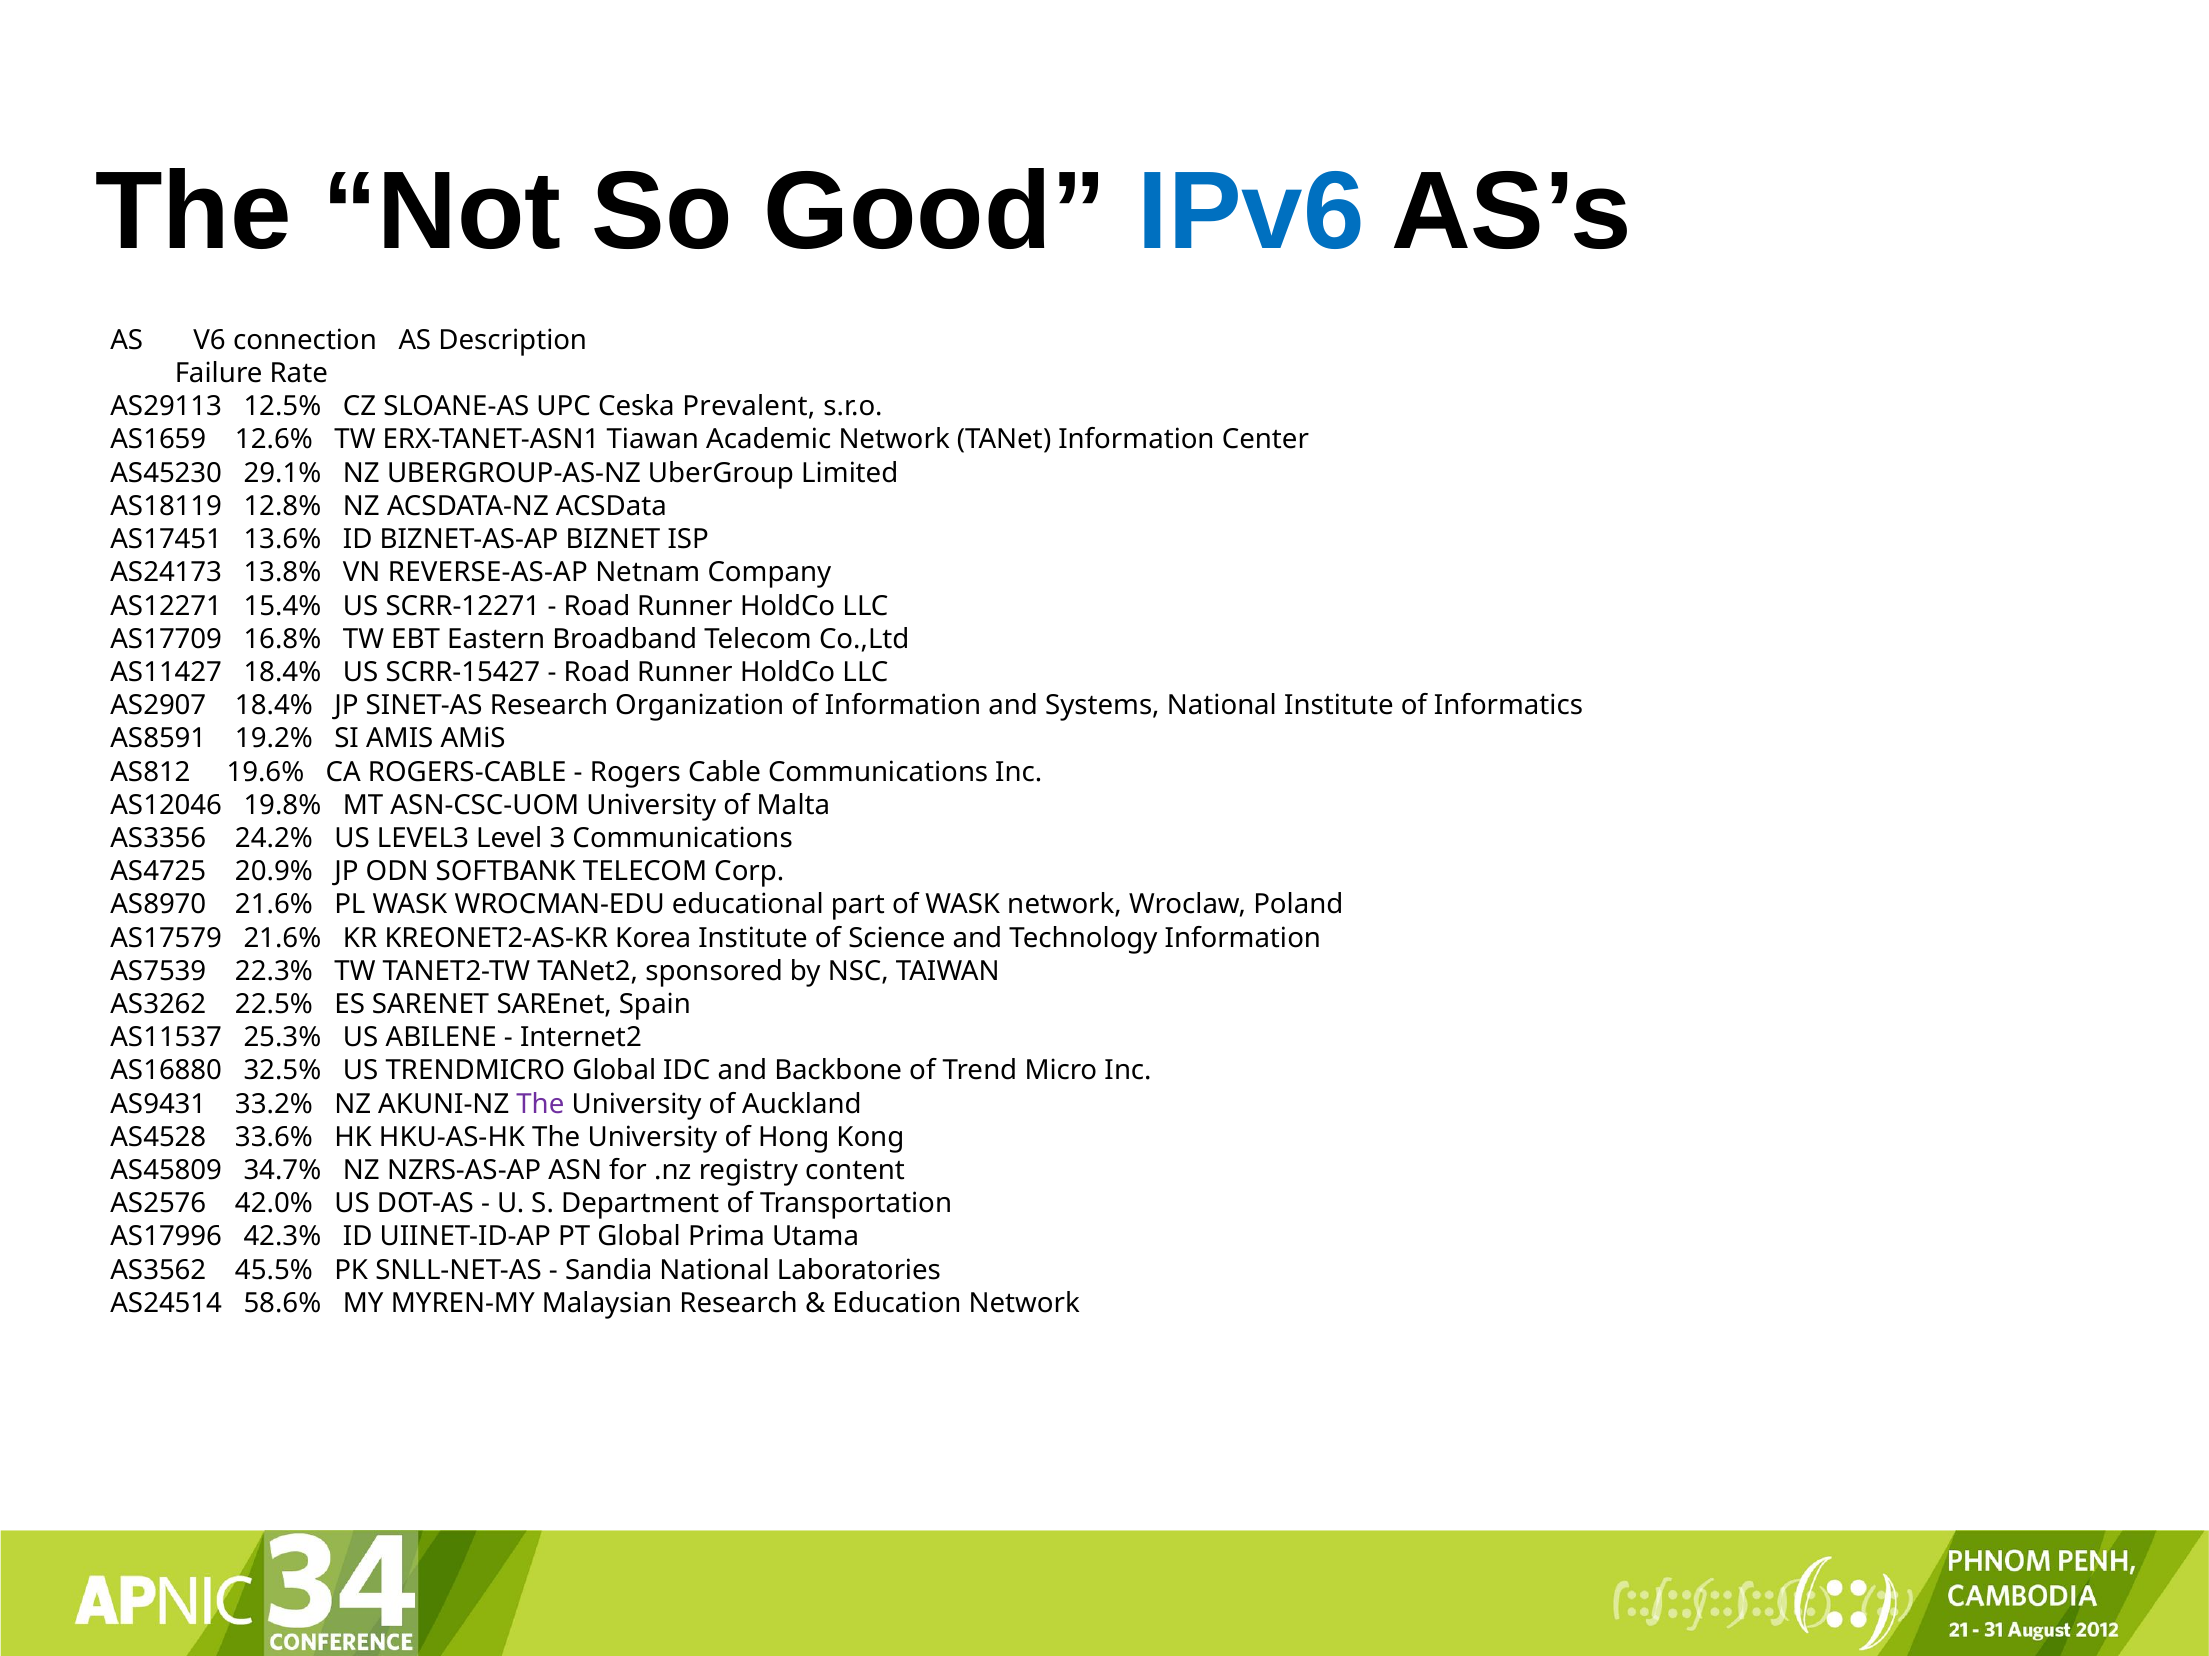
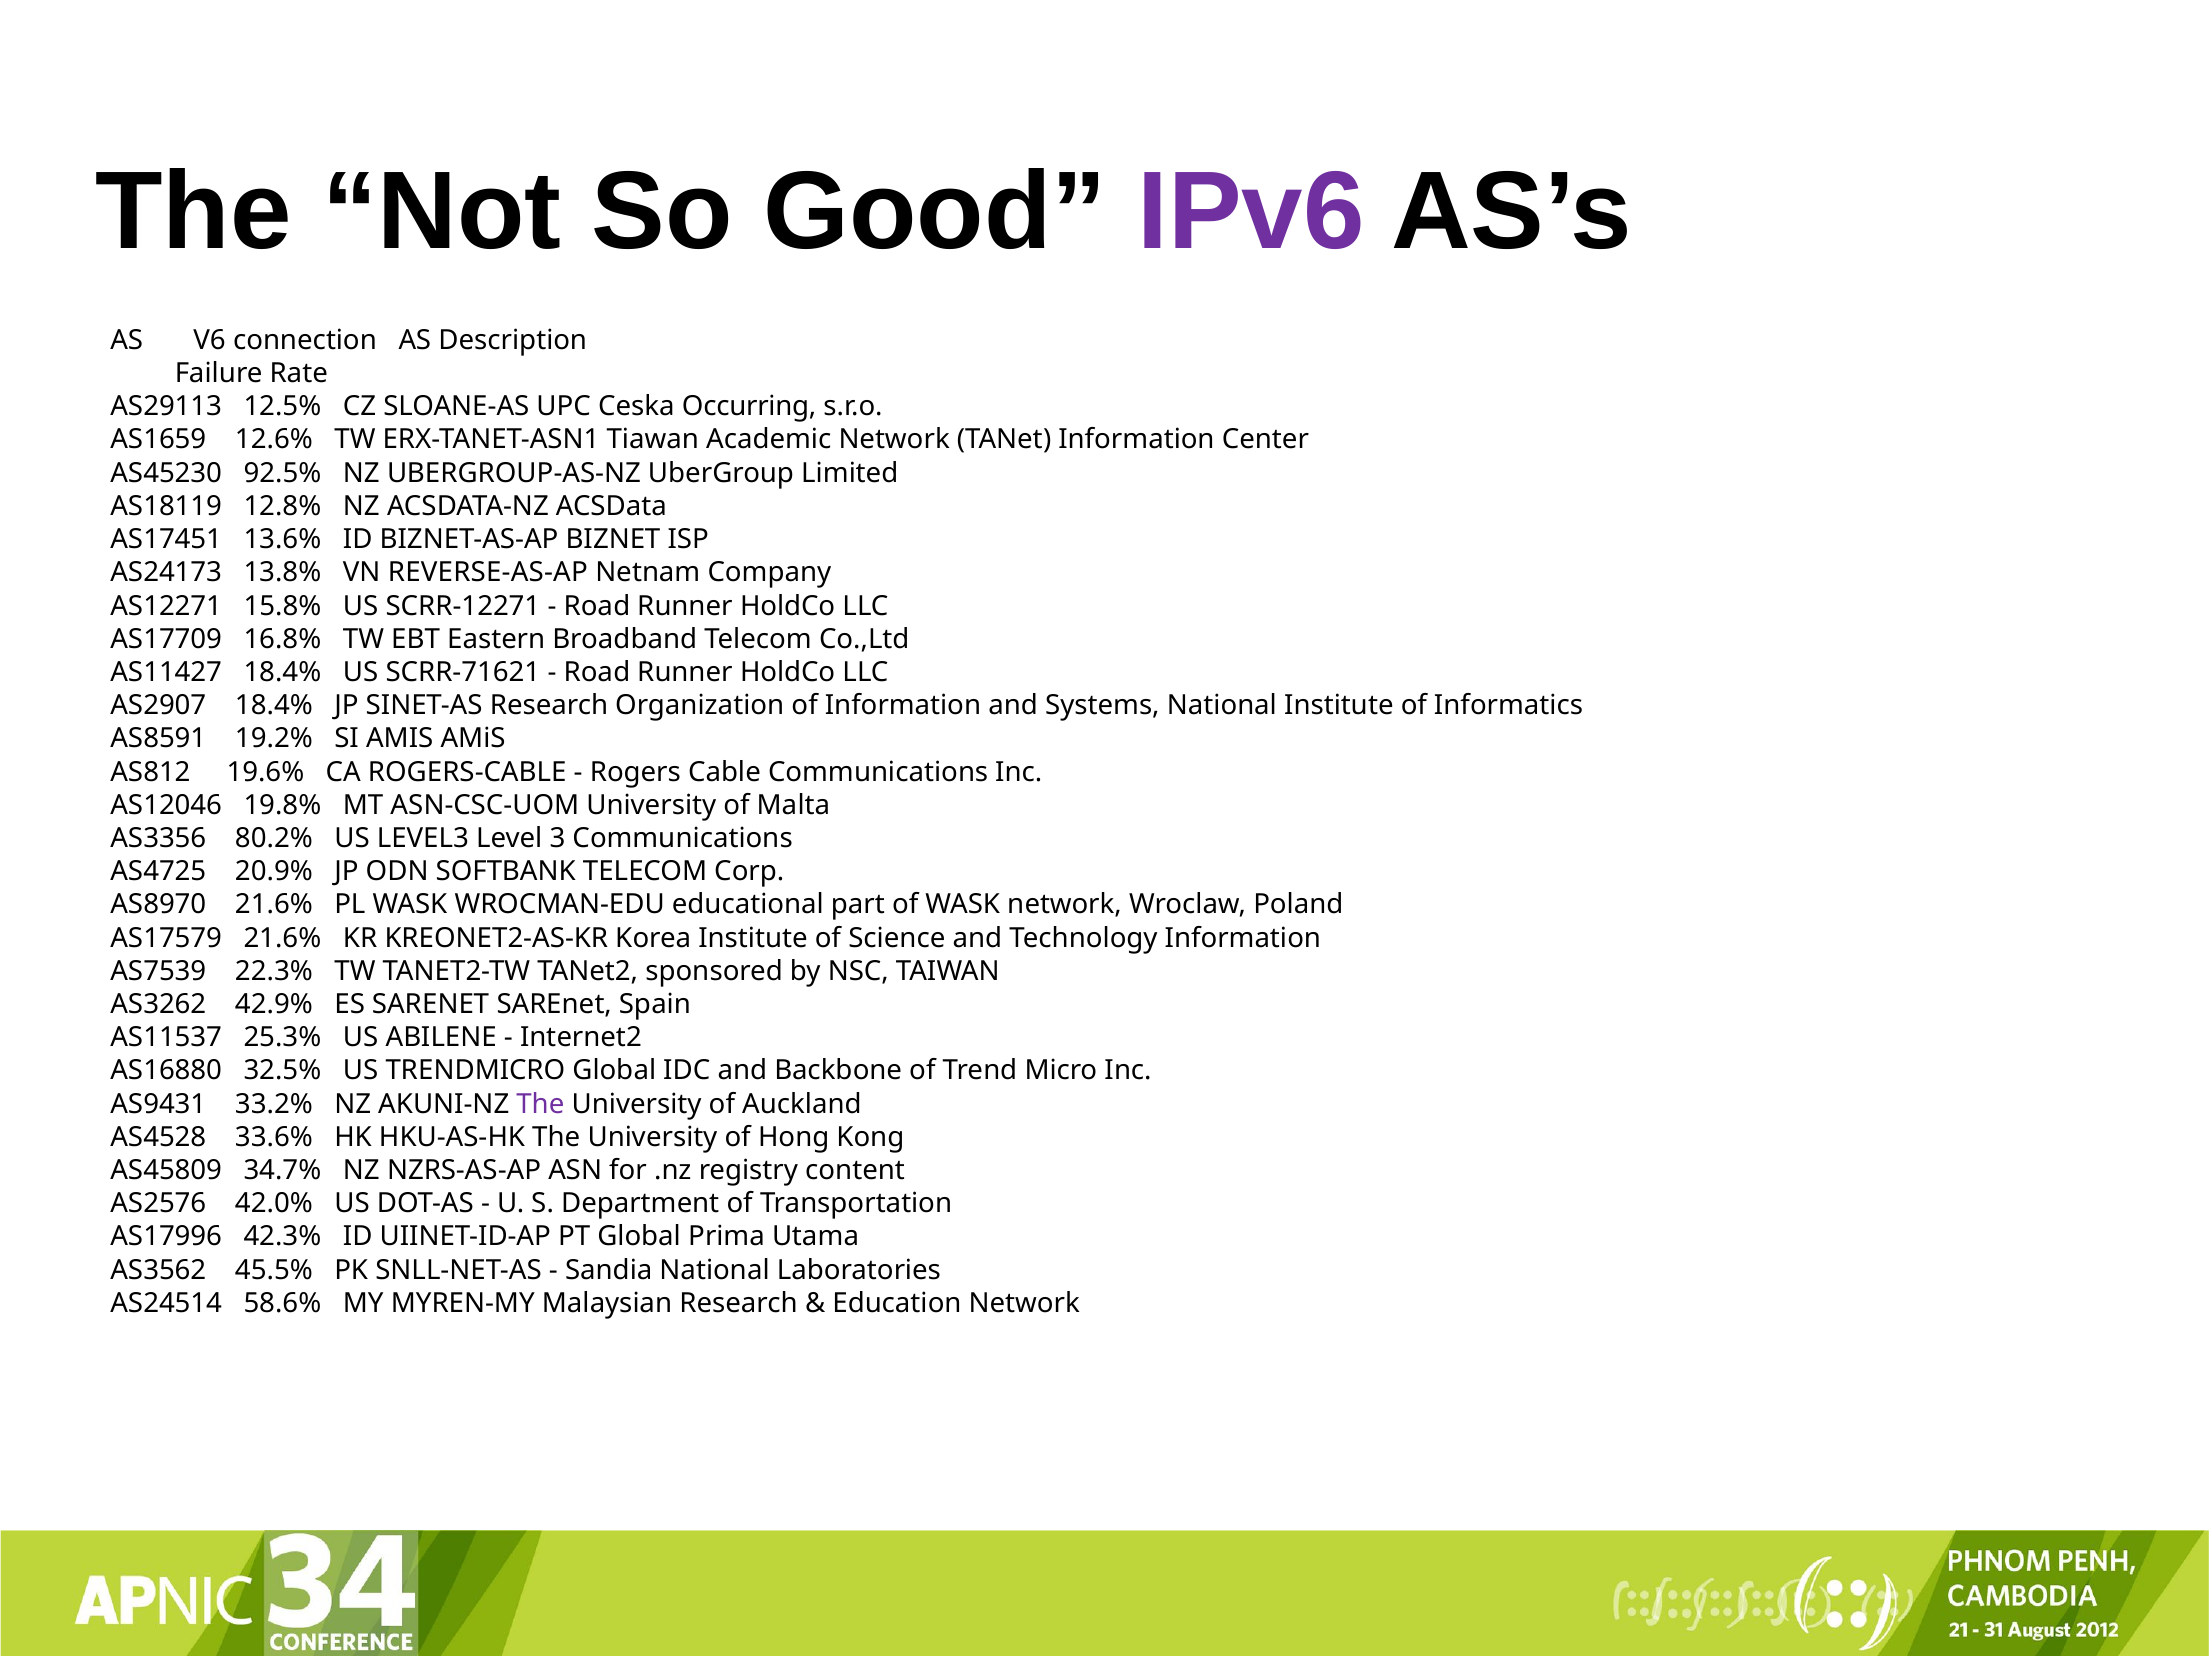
IPv6 colour: blue -> purple (1251, 212)
Prevalent: Prevalent -> Occurring (749, 407)
29.1%: 29.1% -> 92.5% (283, 473)
15.4%: 15.4% -> 15.8% (283, 606)
SCRR-15427: SCRR-15427 -> SCRR-71621 (463, 673)
24.2%: 24.2% -> 80.2% (274, 839)
22.5%: 22.5% -> 42.9% (274, 1005)
